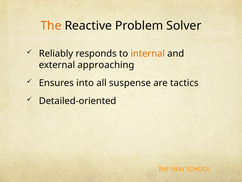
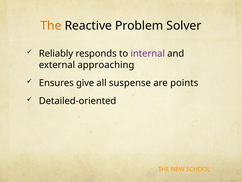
internal colour: orange -> purple (148, 53)
into: into -> give (85, 83)
tactics: tactics -> points (184, 83)
